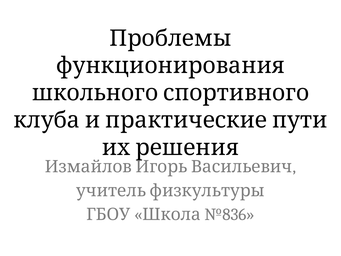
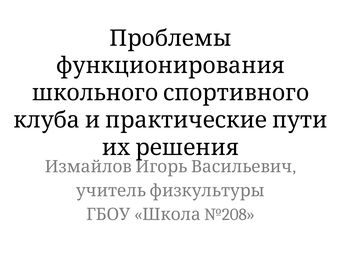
№836: №836 -> №208 (230, 214)
